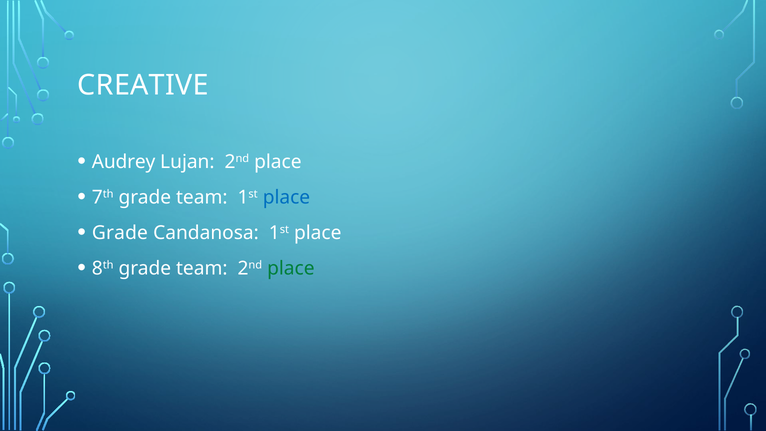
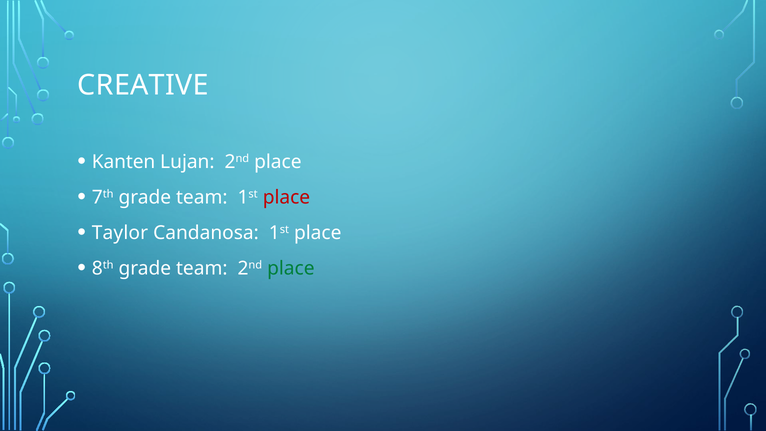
Audrey: Audrey -> Kanten (124, 162)
place colour: blue -> red (286, 197)
Grade: Grade -> Taylor (120, 233)
